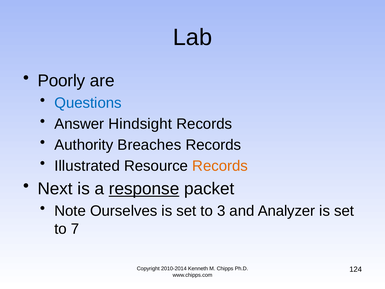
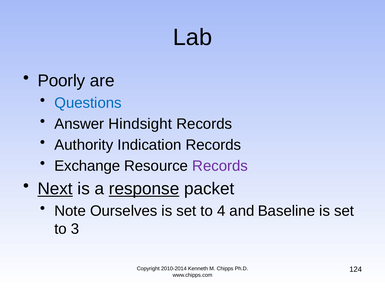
Breaches: Breaches -> Indication (149, 145)
Illustrated: Illustrated -> Exchange (87, 166)
Records colour: orange -> purple (220, 166)
Next underline: none -> present (55, 189)
3: 3 -> 4 (221, 211)
Analyzer: Analyzer -> Baseline (286, 211)
7: 7 -> 3 (75, 229)
